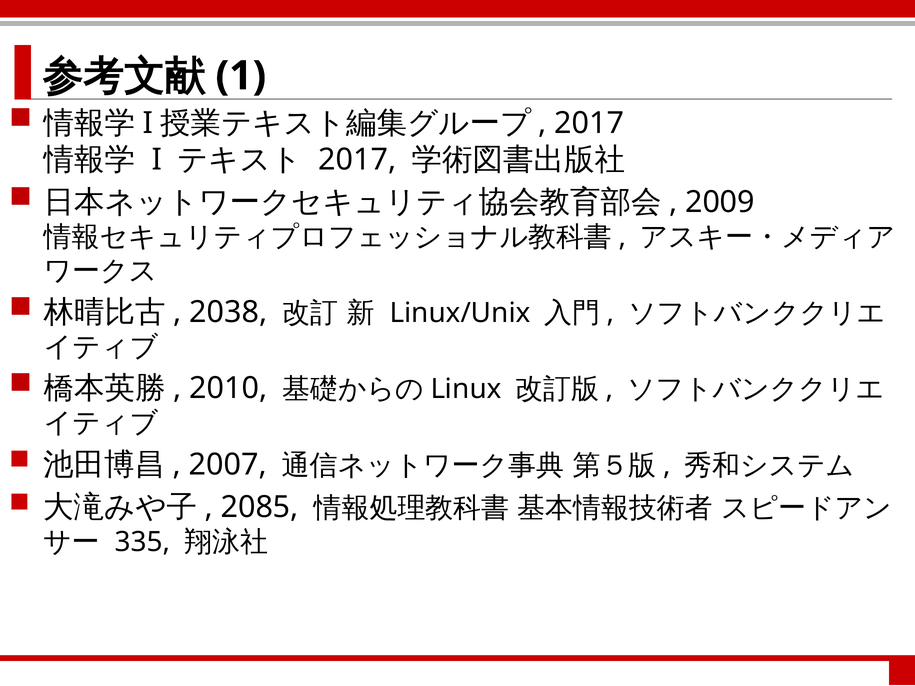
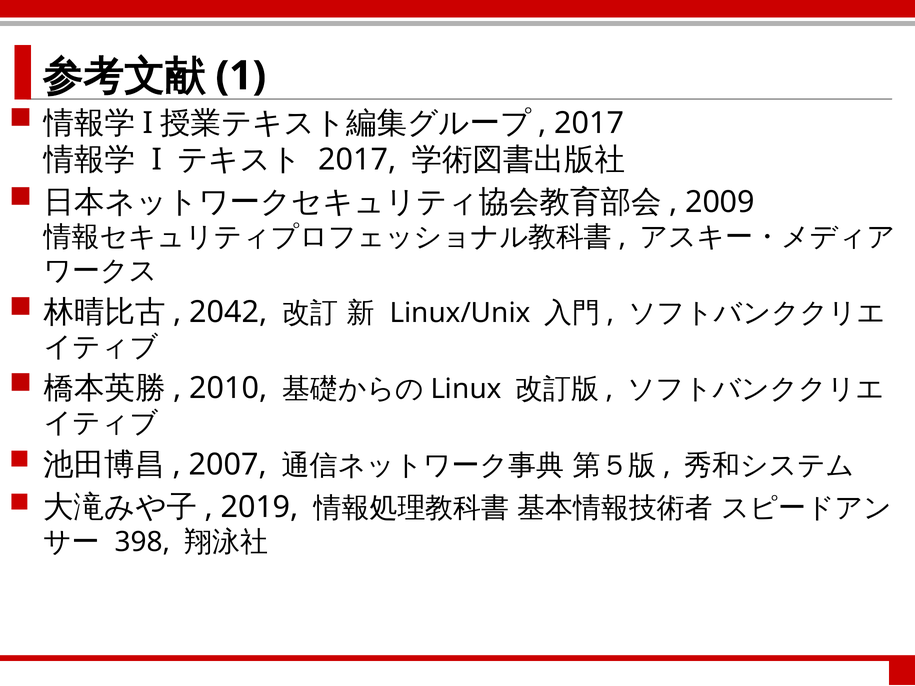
2038: 2038 -> 2042 (228, 312)
2085: 2085 -> 2019 (260, 507)
335: 335 -> 398 (143, 542)
